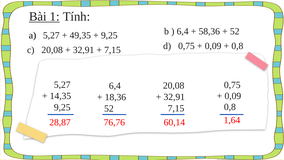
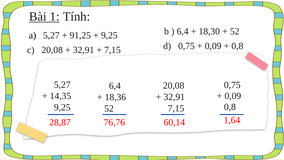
58,36: 58,36 -> 18,30 (209, 31)
49,35: 49,35 -> 91,25 (80, 35)
